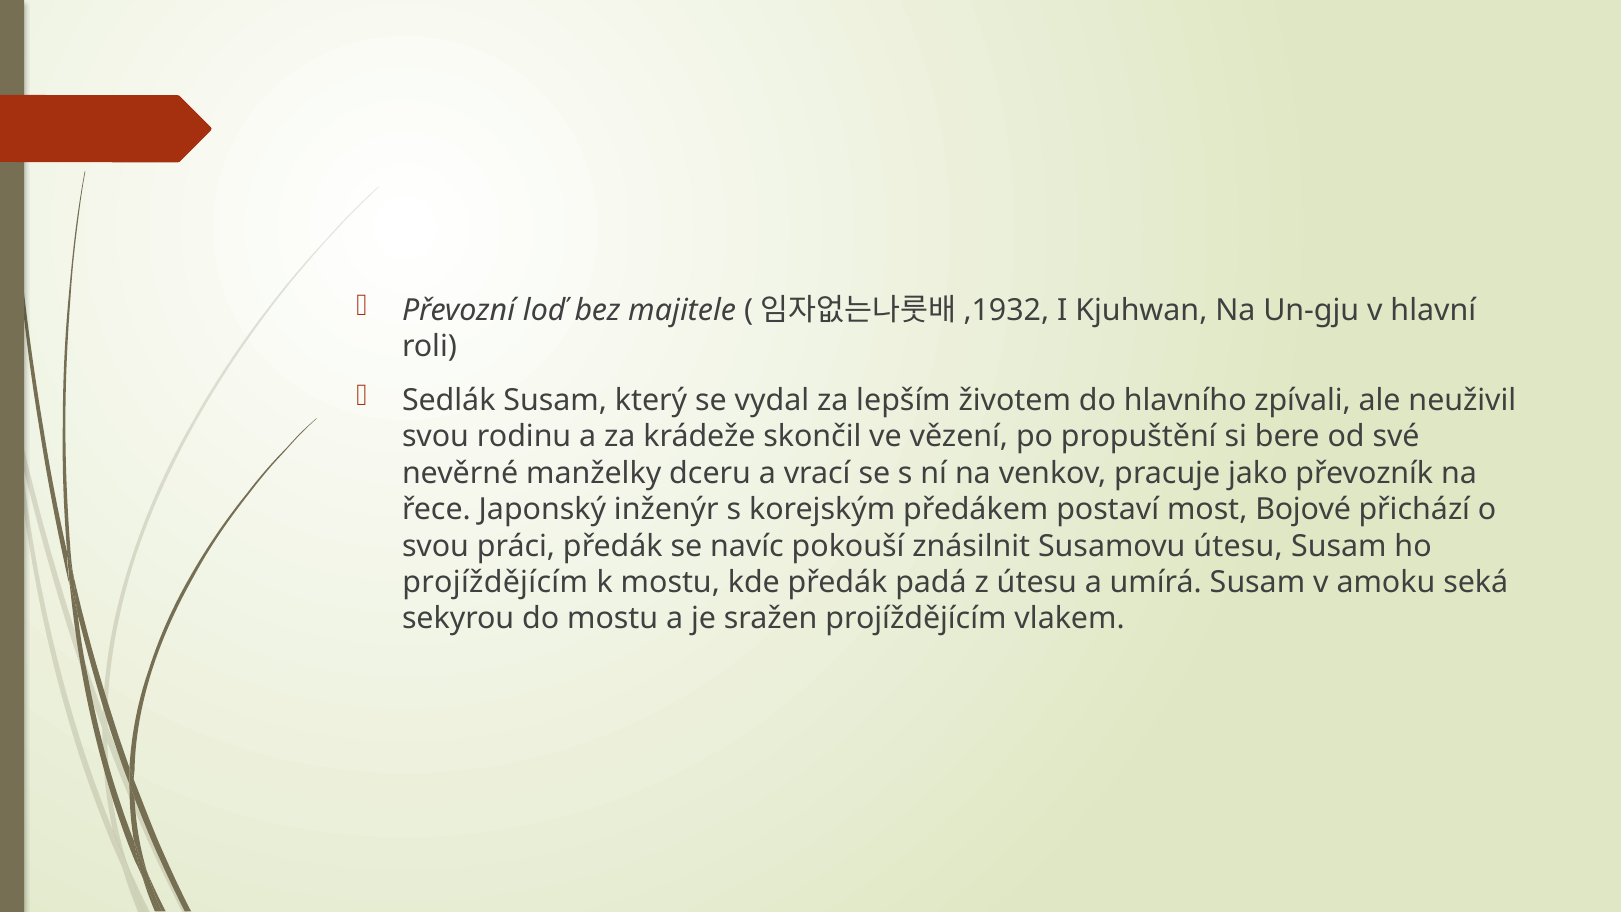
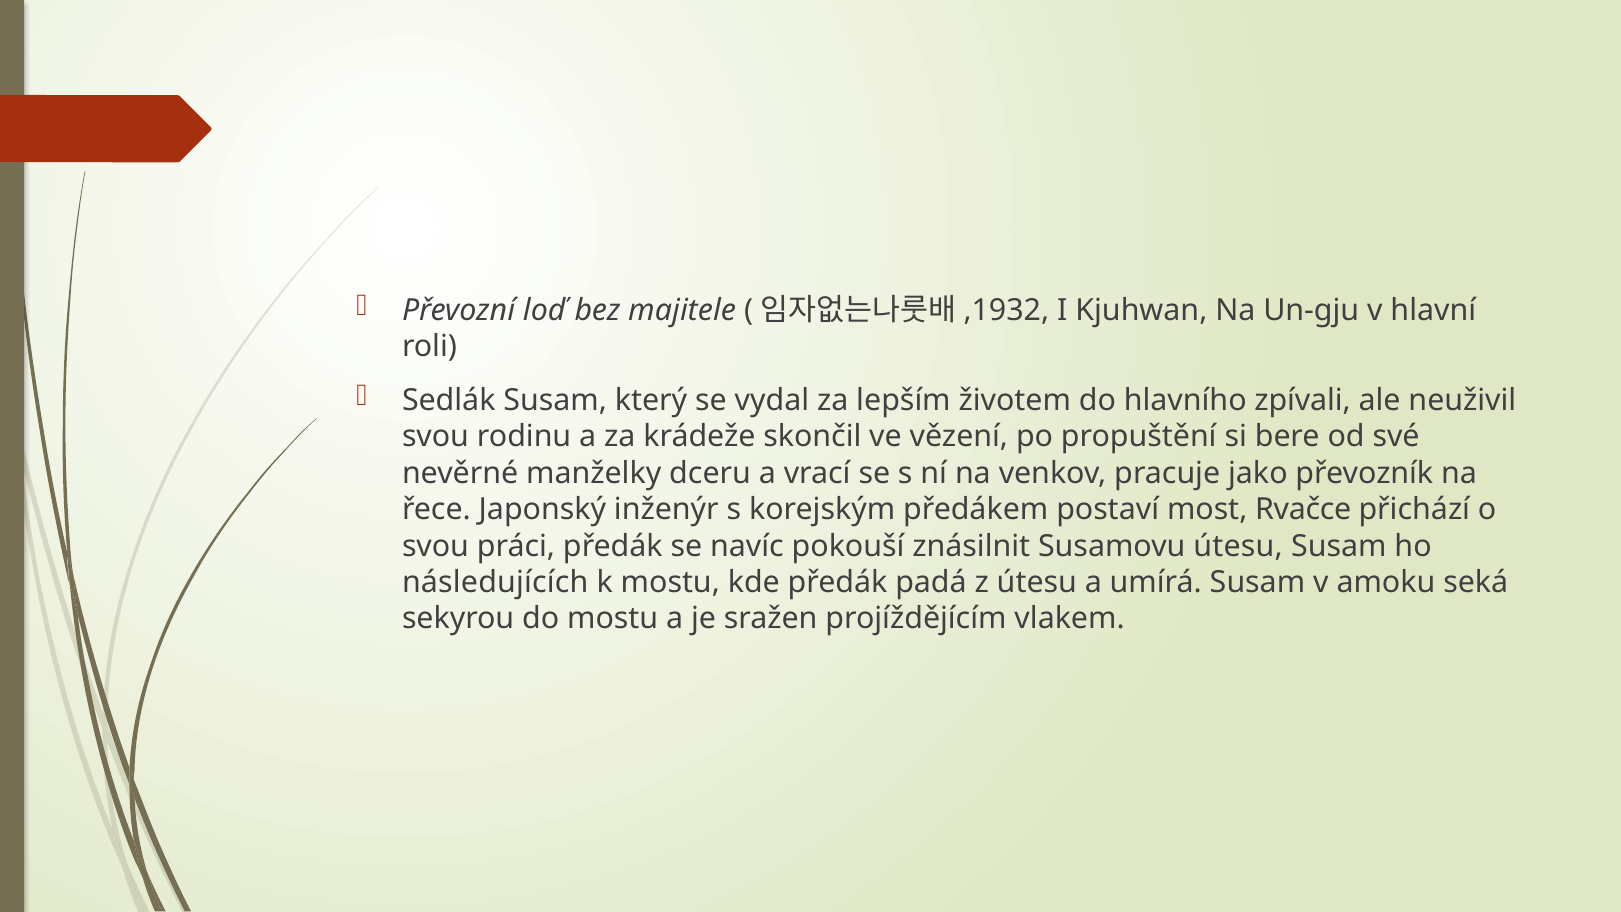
Bojové: Bojové -> Rvačce (1303, 509)
projíždějícím: projíždějícím -> následujících (495, 582)
